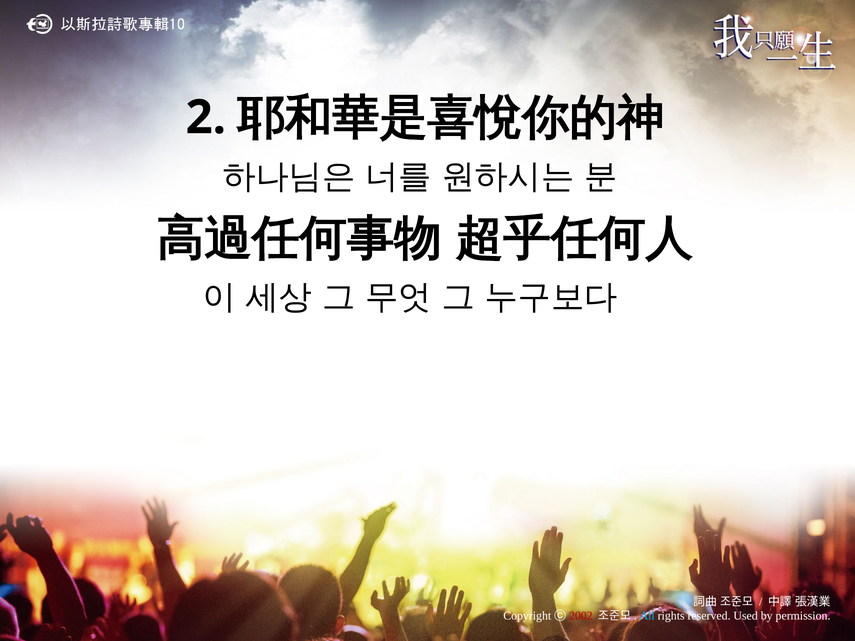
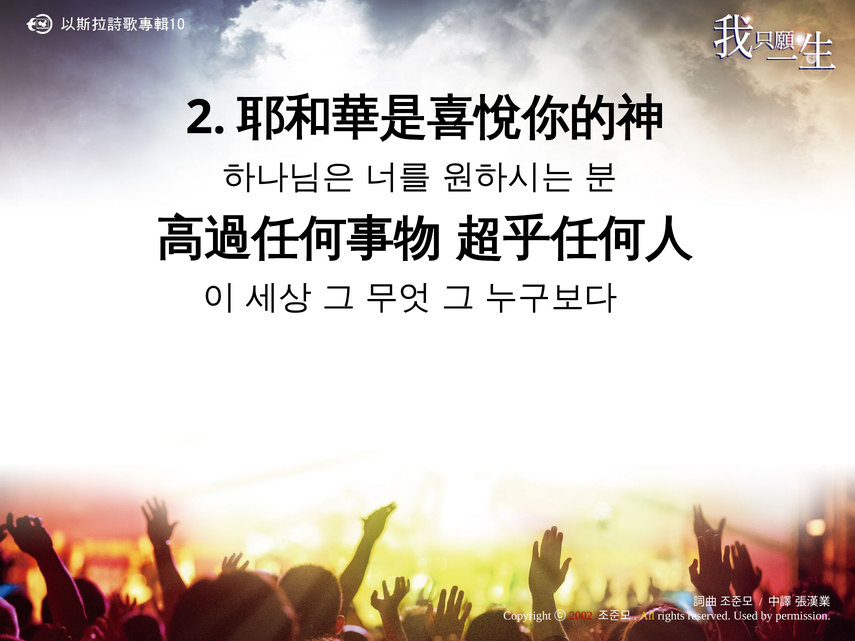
All colour: light blue -> yellow (647, 616)
